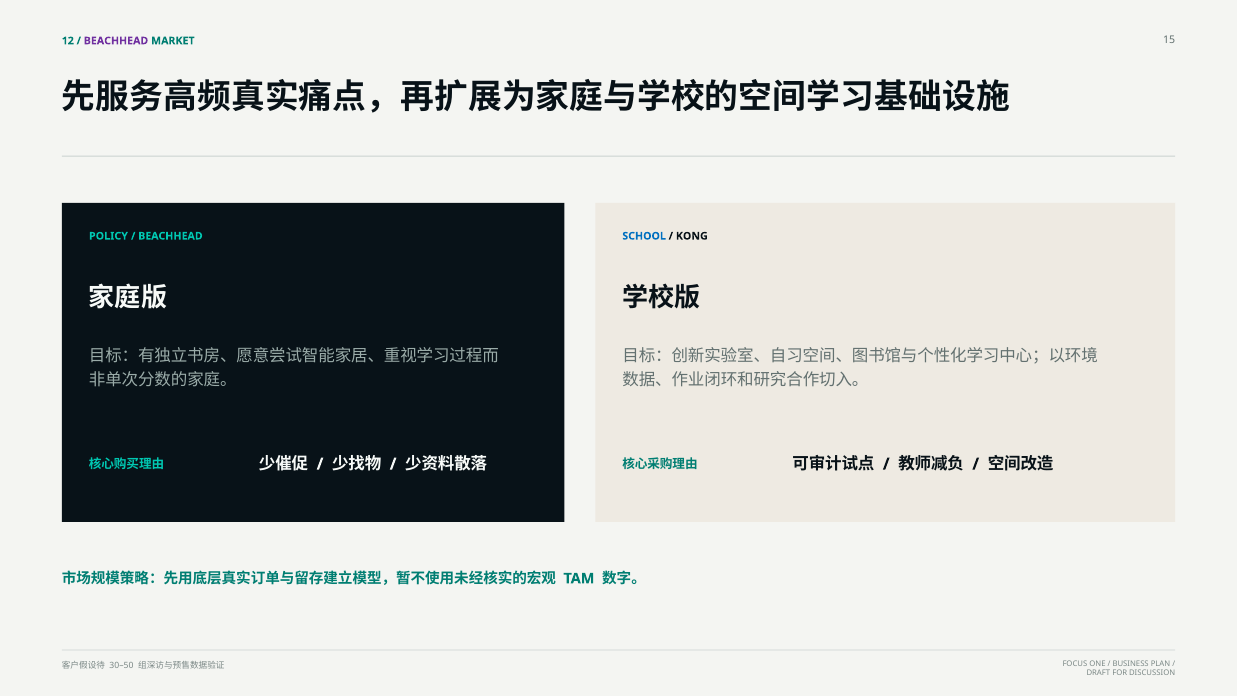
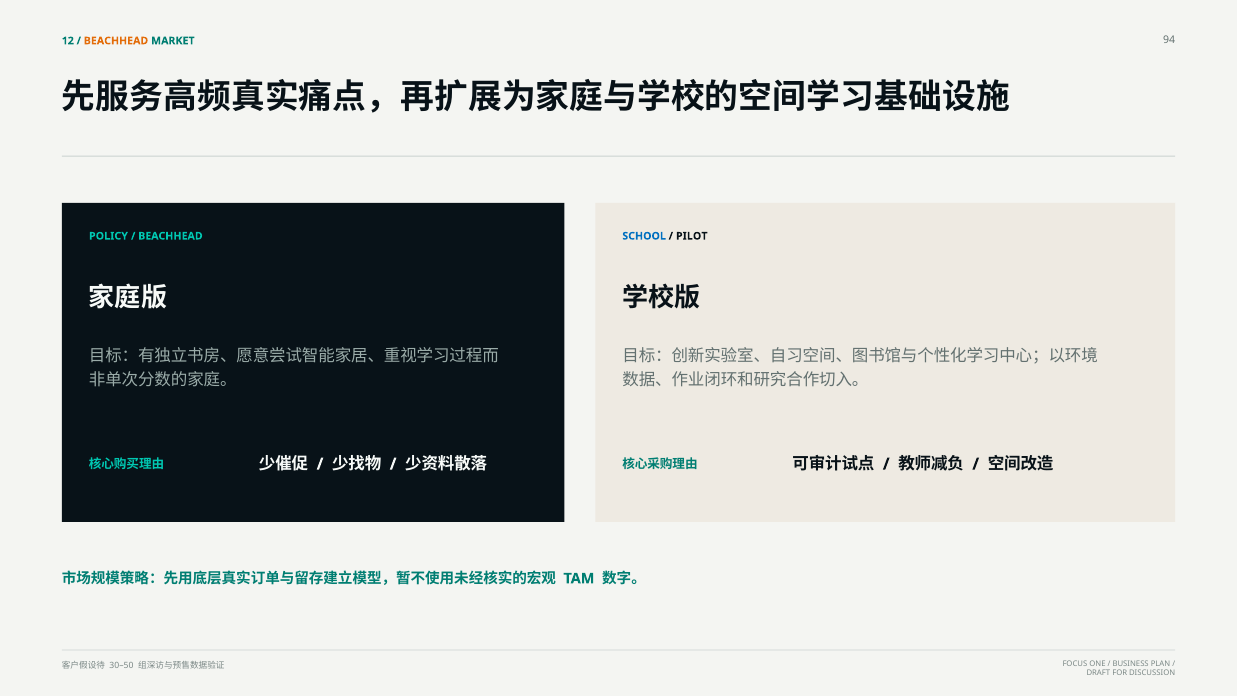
BEACHHEAD colour: purple -> orange (116, 41)
15: 15 -> 94 (1169, 40)
KONG: KONG -> PILOT (692, 236)
